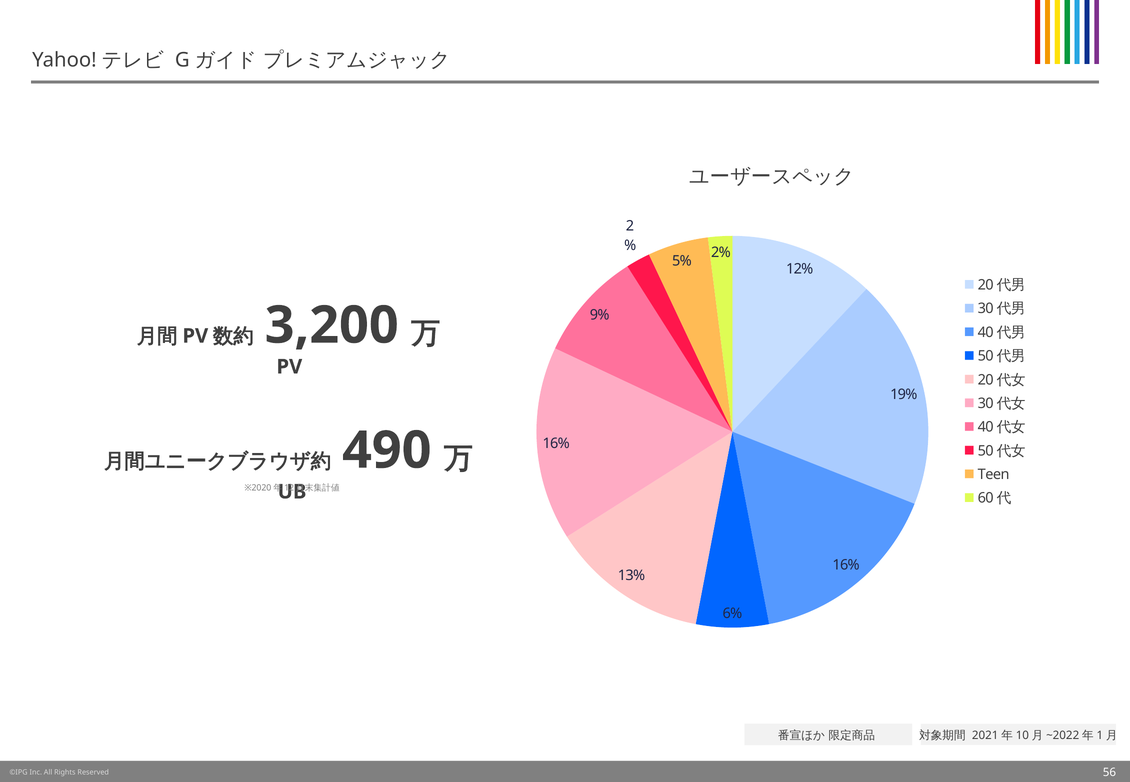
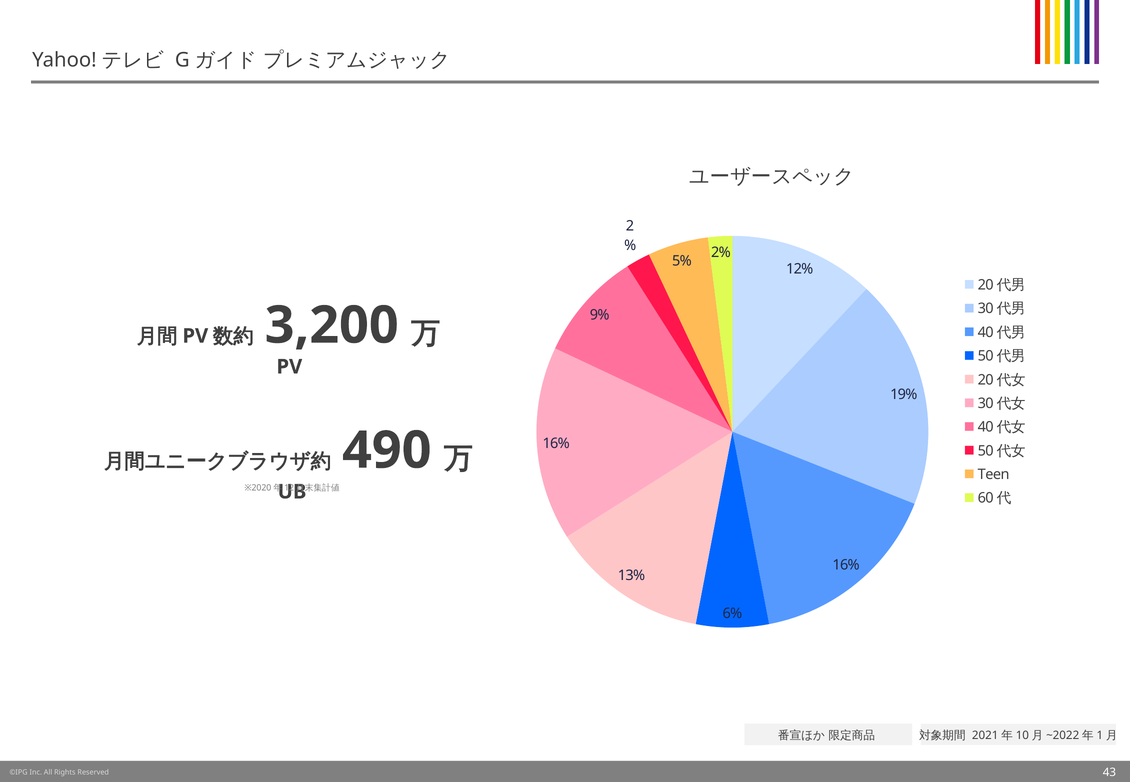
56: 56 -> 43 (1109, 773)
